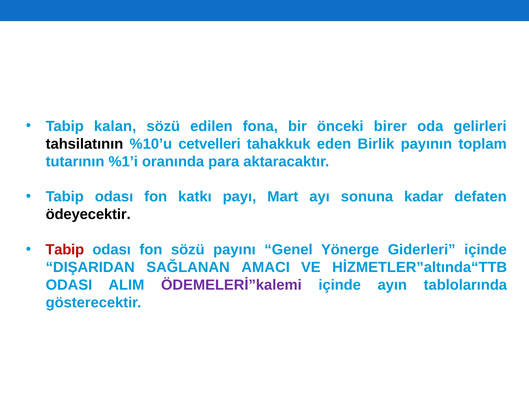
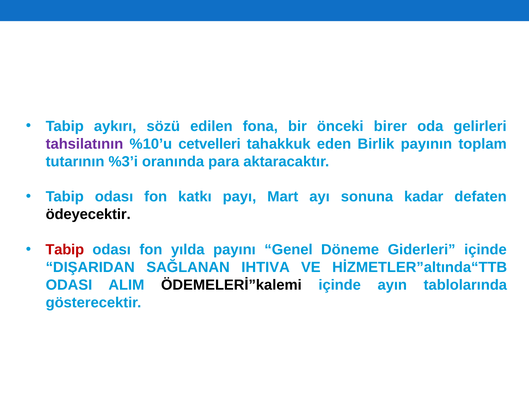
kalan: kalan -> aykırı (115, 126)
tahsilatının colour: black -> purple (84, 144)
%1’i: %1’i -> %3’i (123, 161)
fon sözü: sözü -> yılda (188, 250)
Yönerge: Yönerge -> Döneme (350, 250)
AMACI: AMACI -> IHTIVA (266, 267)
ÖDEMELERİ”kalemi colour: purple -> black (231, 285)
